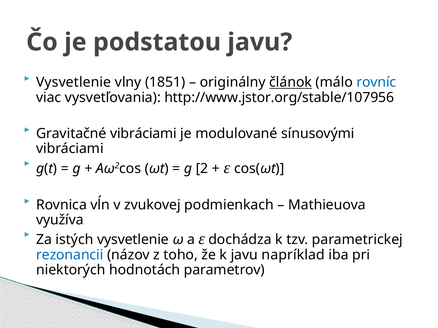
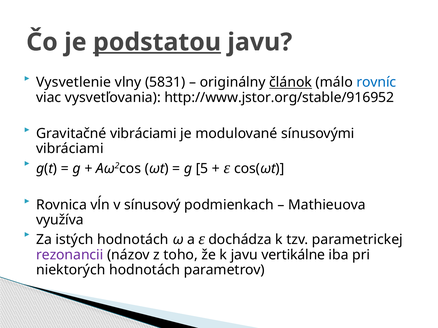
podstatou underline: none -> present (157, 42)
1851: 1851 -> 5831 (165, 82)
http://www.jstor.org/stable/107956: http://www.jstor.org/stable/107956 -> http://www.jstor.org/stable/916952 (279, 98)
2: 2 -> 5 (202, 169)
zvukovej: zvukovej -> sínusový (152, 205)
istých vysvetlenie: vysvetlenie -> hodnotách (133, 240)
rezonancii colour: blue -> purple (70, 255)
napríklad: napríklad -> vertikálne (293, 255)
